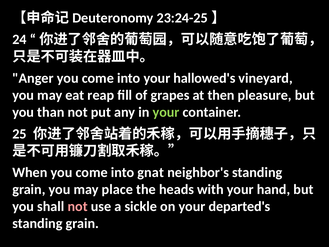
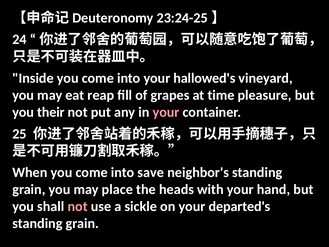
Anger: Anger -> Inside (33, 78)
then: then -> time (221, 95)
than: than -> their (51, 112)
your colour: light green -> pink (166, 112)
gnat: gnat -> save (151, 172)
